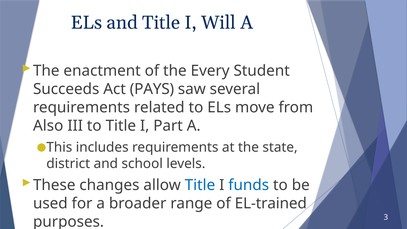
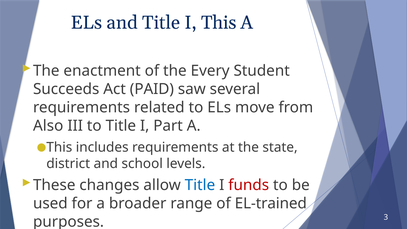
I Will: Will -> This (219, 23)
PAYS: PAYS -> PAID (152, 89)
funds colour: blue -> red (249, 185)
